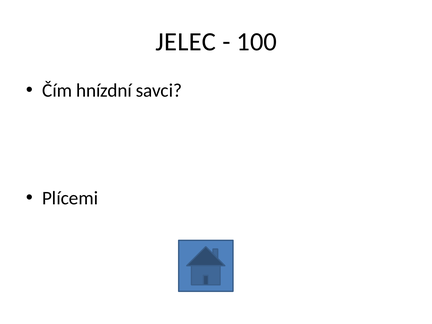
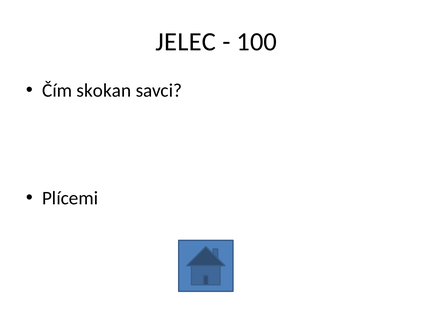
hnízdní: hnízdní -> skokan (104, 91)
